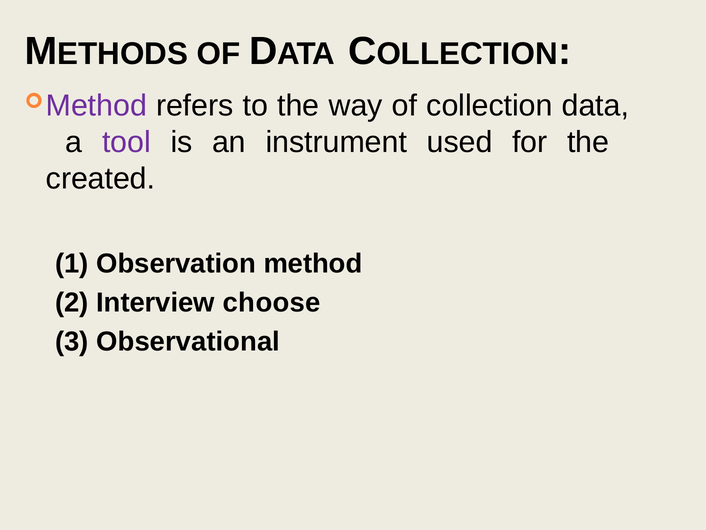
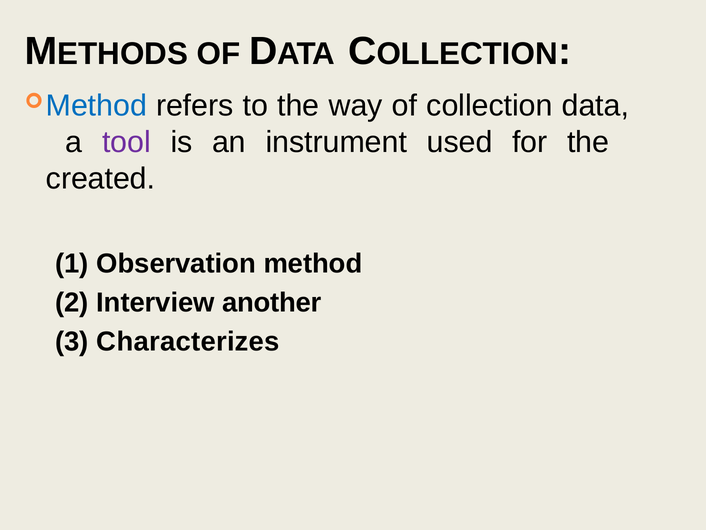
Method colour: purple -> blue (96, 106)
choose: choose -> another (272, 302)
Observational: Observational -> Characterizes (188, 341)
